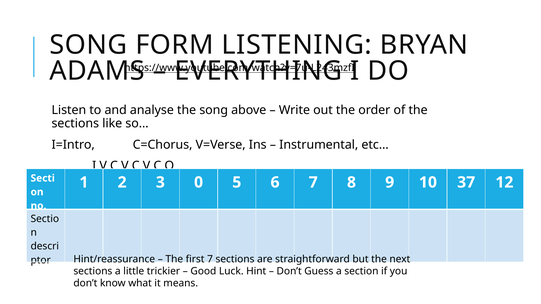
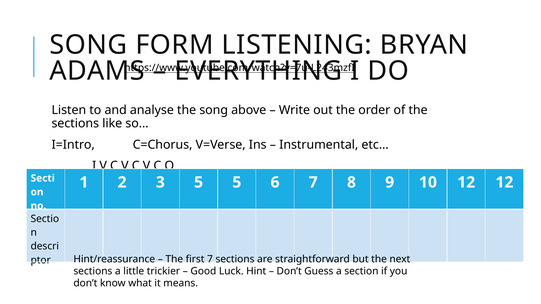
3 0: 0 -> 5 (199, 183)
10 37: 37 -> 12 (466, 183)
